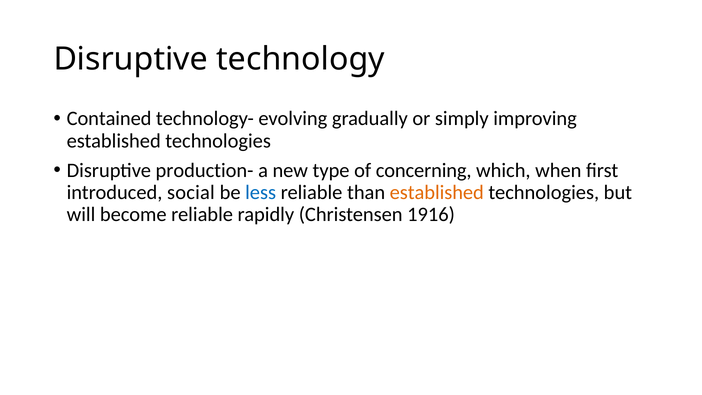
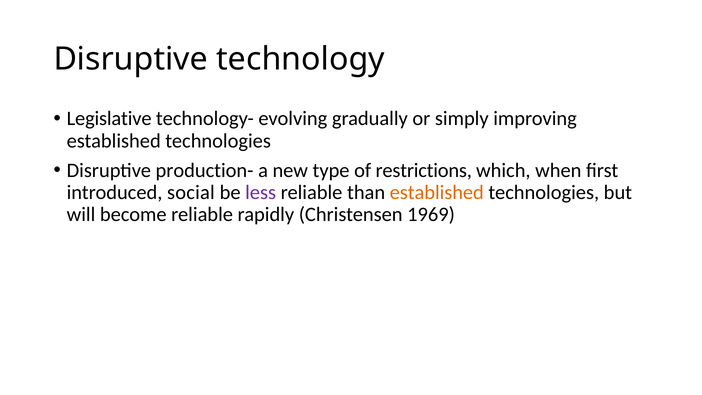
Contained: Contained -> Legislative (109, 119)
concerning: concerning -> restrictions (424, 170)
less colour: blue -> purple (261, 192)
1916: 1916 -> 1969 (431, 214)
